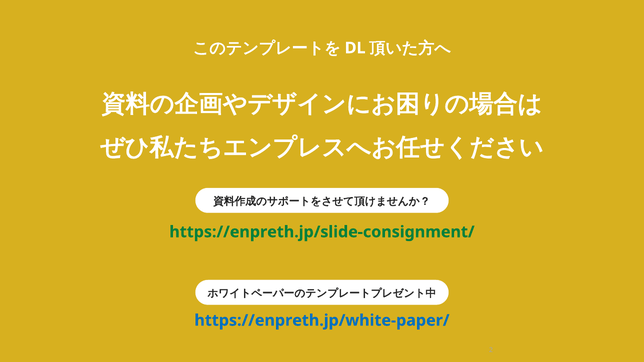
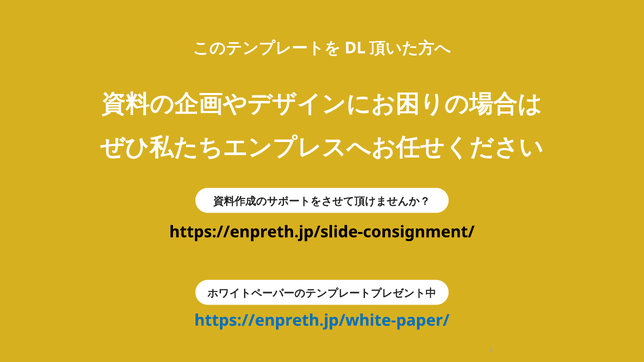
https://enpreth.jp/slide-consignment/ colour: green -> black (322, 232)
